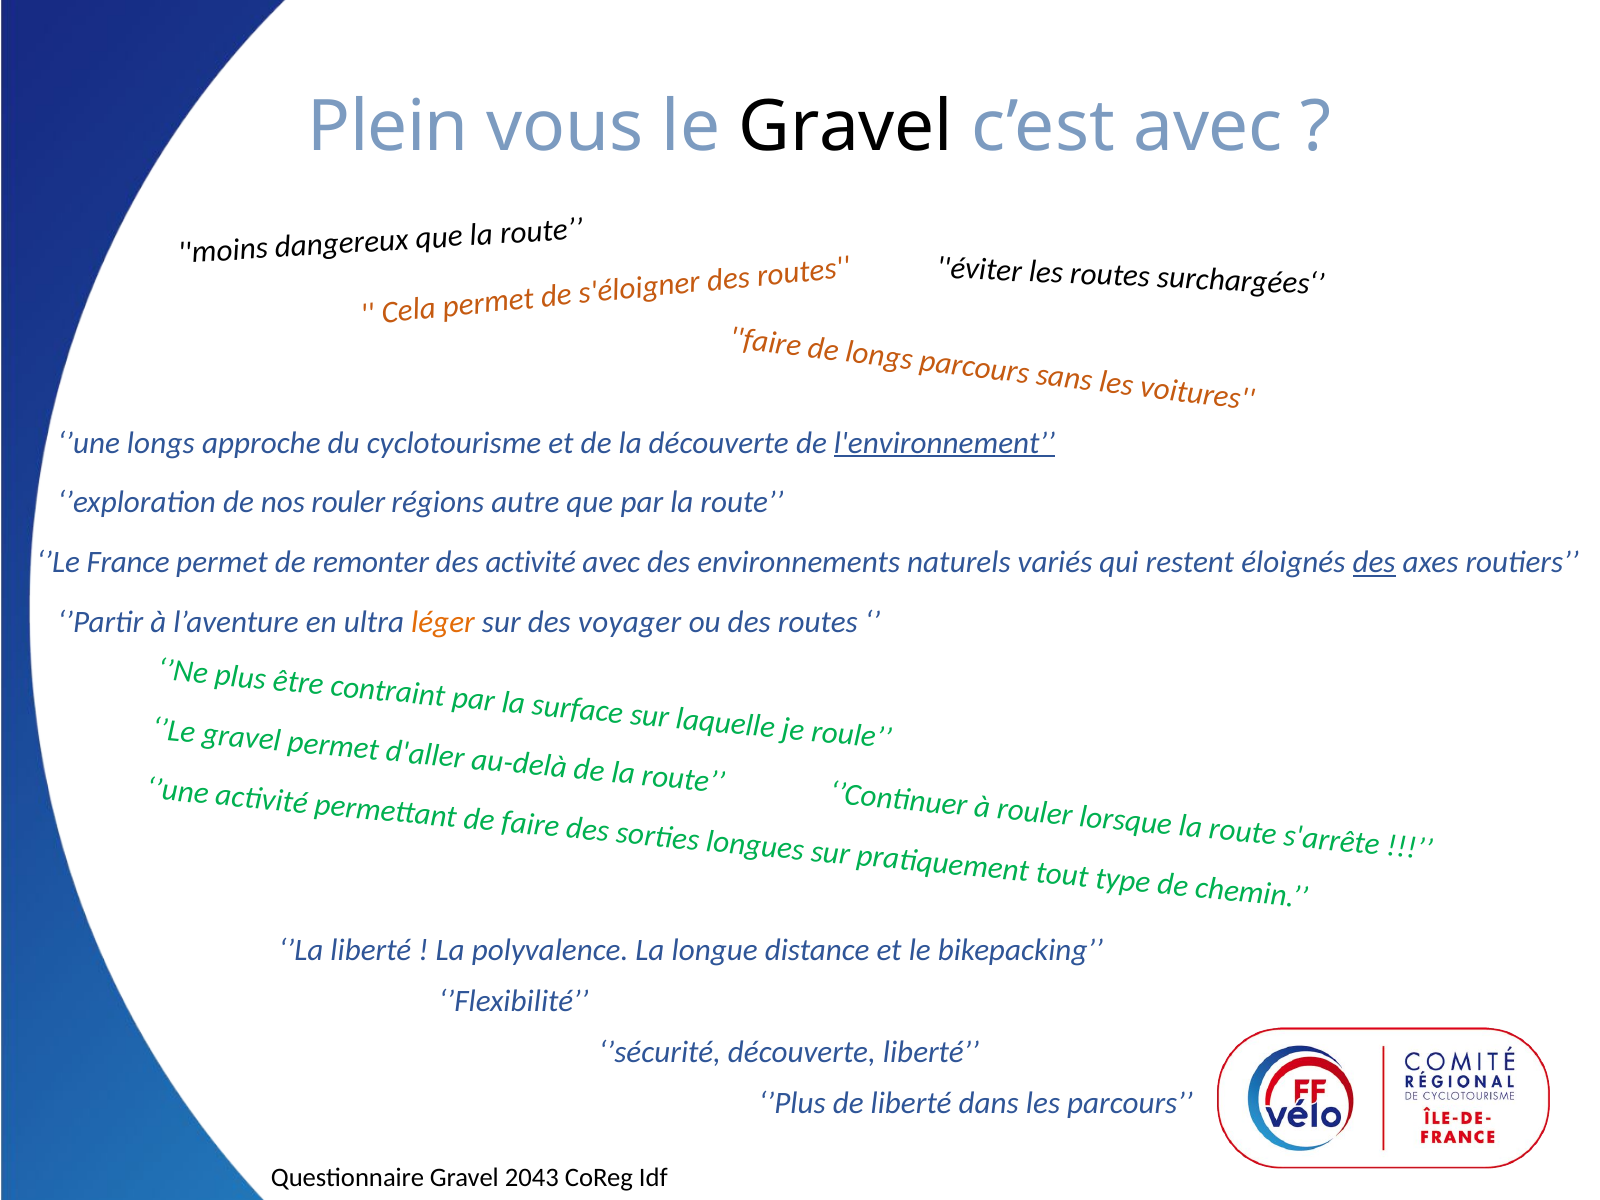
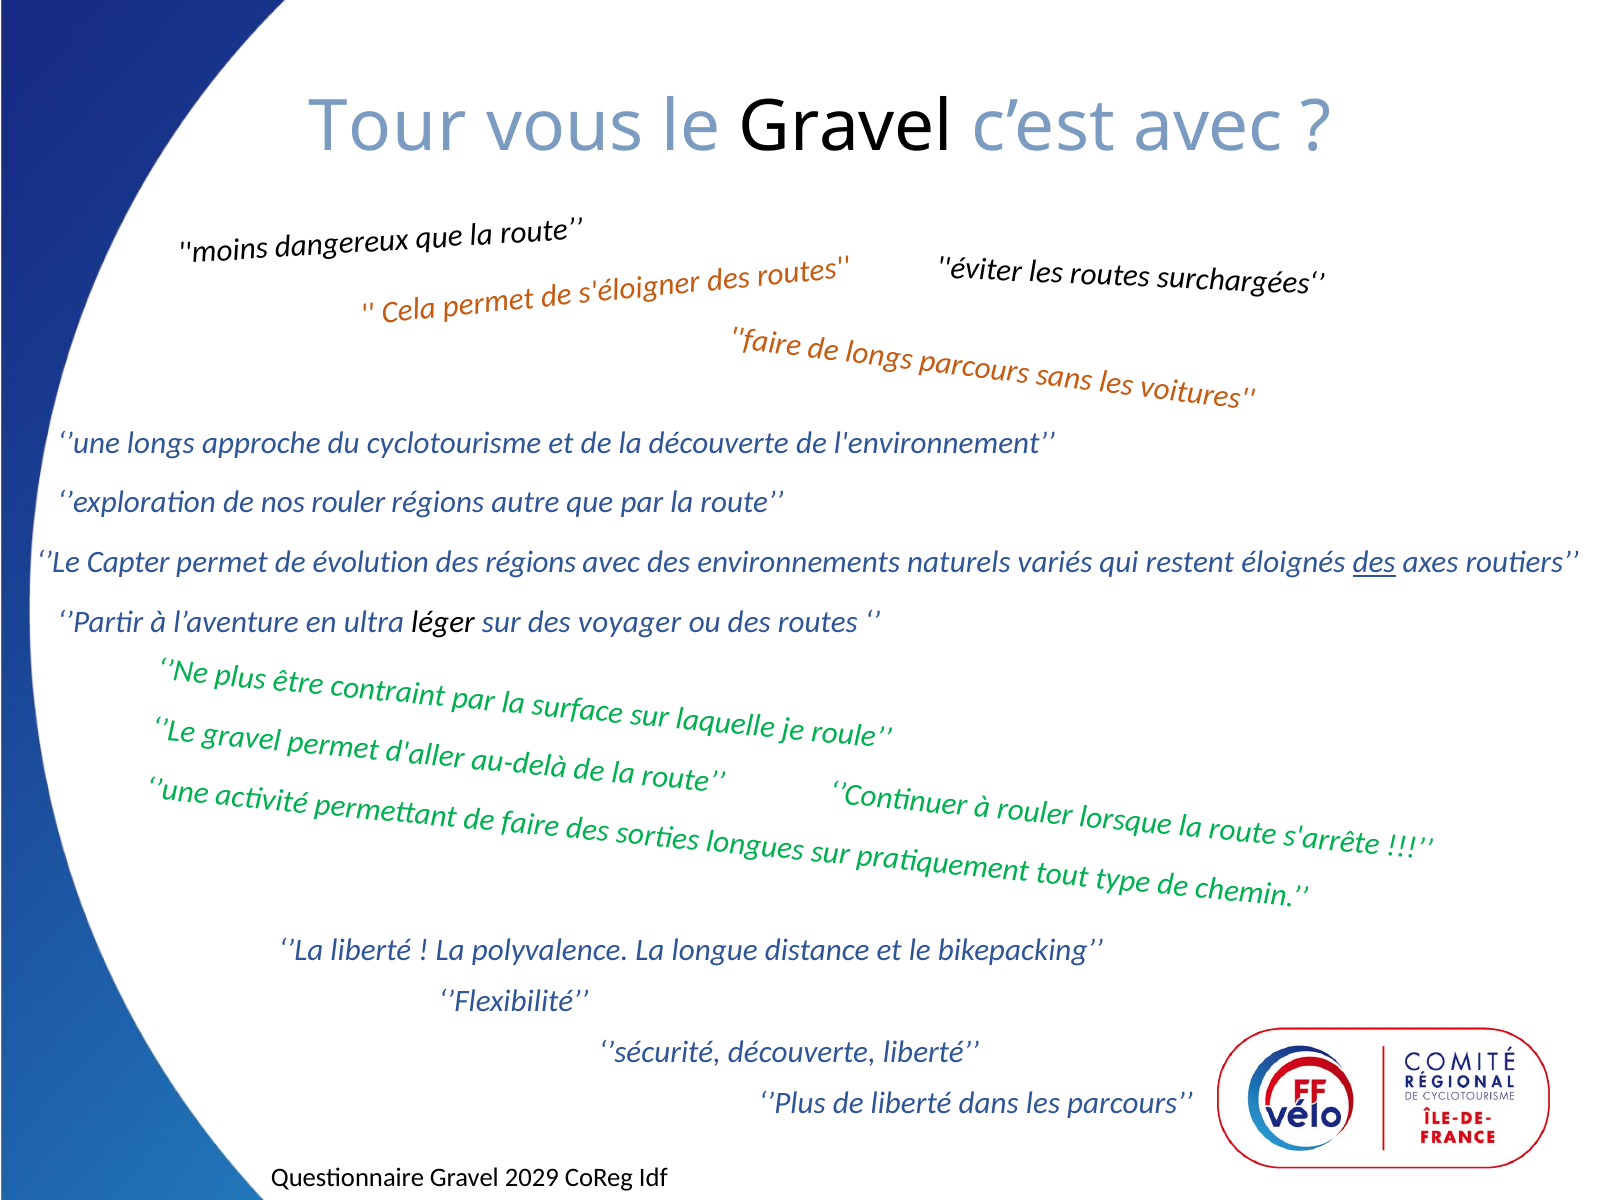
Plein: Plein -> Tour (388, 127)
l'environnement underline: present -> none (945, 443)
France: France -> Capter (128, 562)
remonter: remonter -> évolution (371, 562)
des activité: activité -> régions (531, 562)
léger colour: orange -> black (443, 622)
2043: 2043 -> 2029 (532, 1177)
